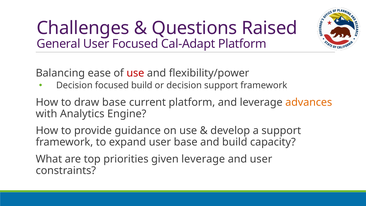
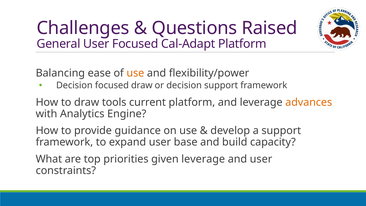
use colour: red -> orange (135, 73)
focused build: build -> draw (142, 85)
draw base: base -> tools (114, 102)
